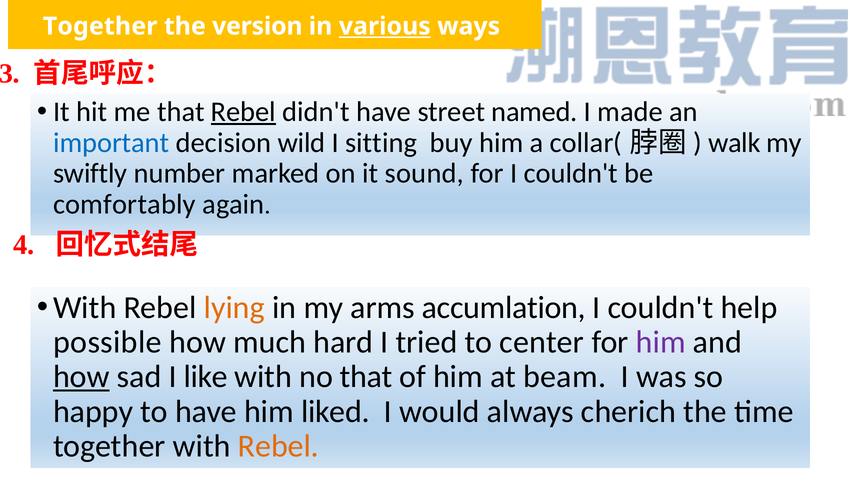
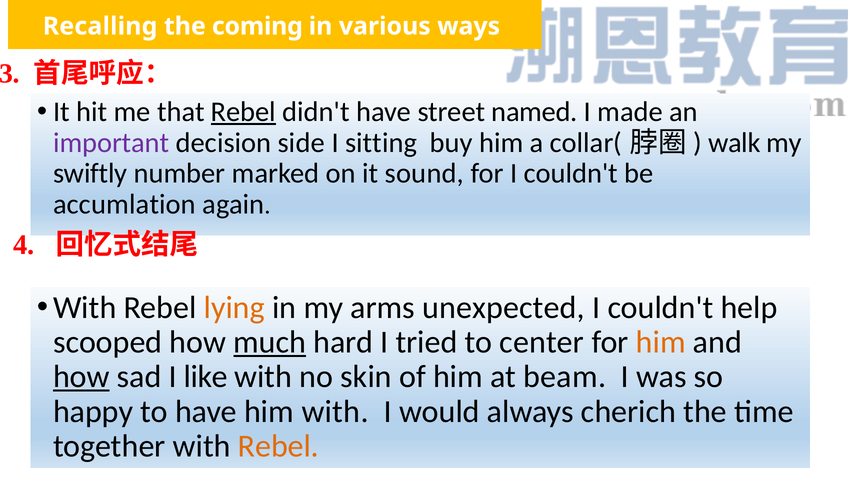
Together: Together -> Recalling (100, 26)
version: version -> coming (257, 26)
various underline: present -> none (385, 26)
important colour: blue -> purple (111, 143)
wild: wild -> side (301, 143)
comfortably: comfortably -> accumlation (124, 204)
accumlation: accumlation -> unexpected (504, 307)
possible: possible -> scooped (108, 342)
much underline: none -> present (270, 342)
him colour: purple -> orange (661, 342)
no that: that -> skin (366, 377)
him liked: liked -> with (335, 411)
